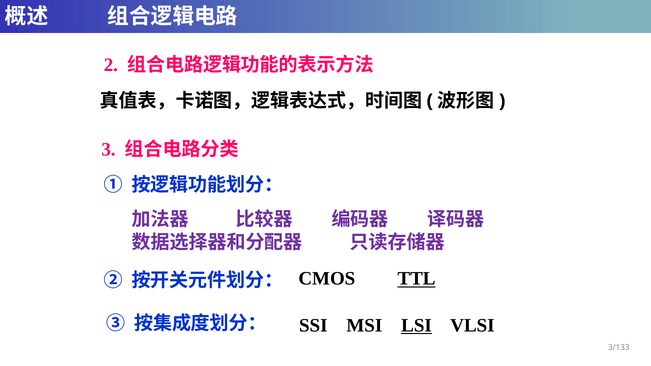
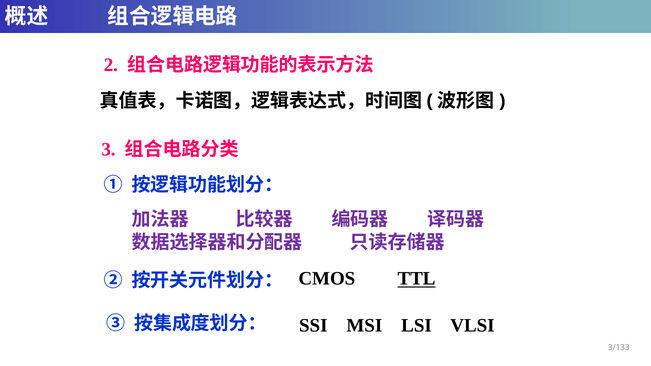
LSI underline: present -> none (417, 326)
